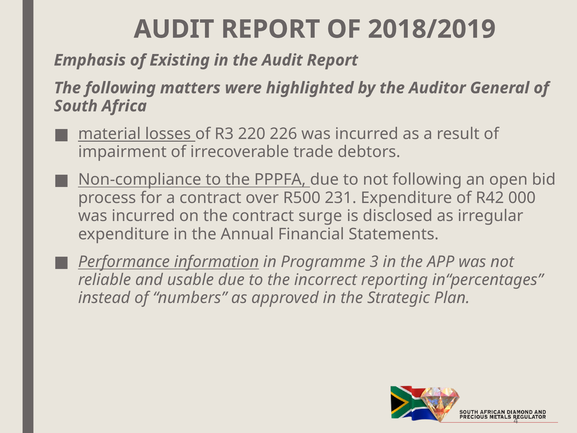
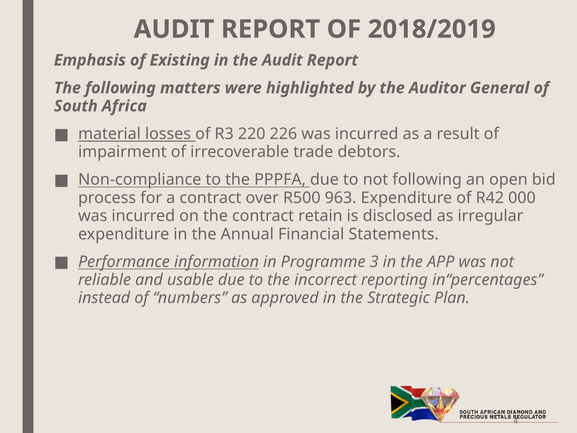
231: 231 -> 963 (341, 198)
surge: surge -> retain (320, 216)
